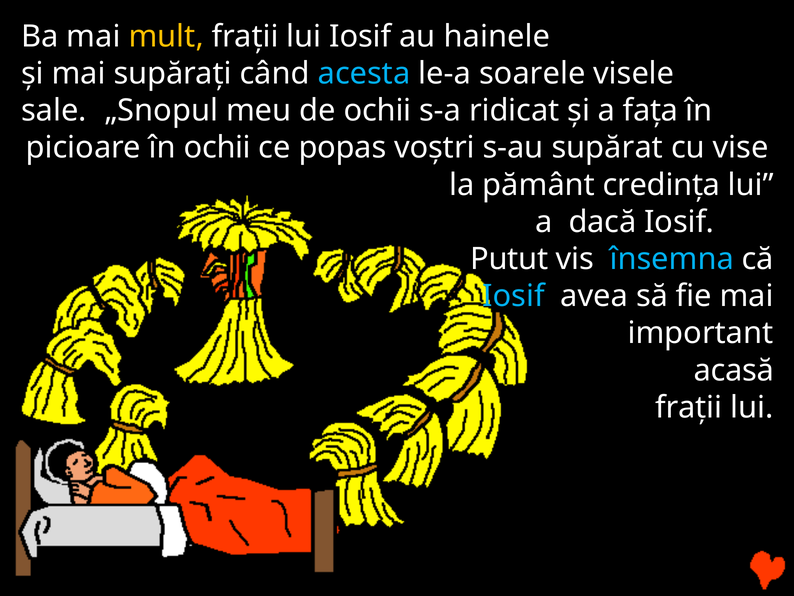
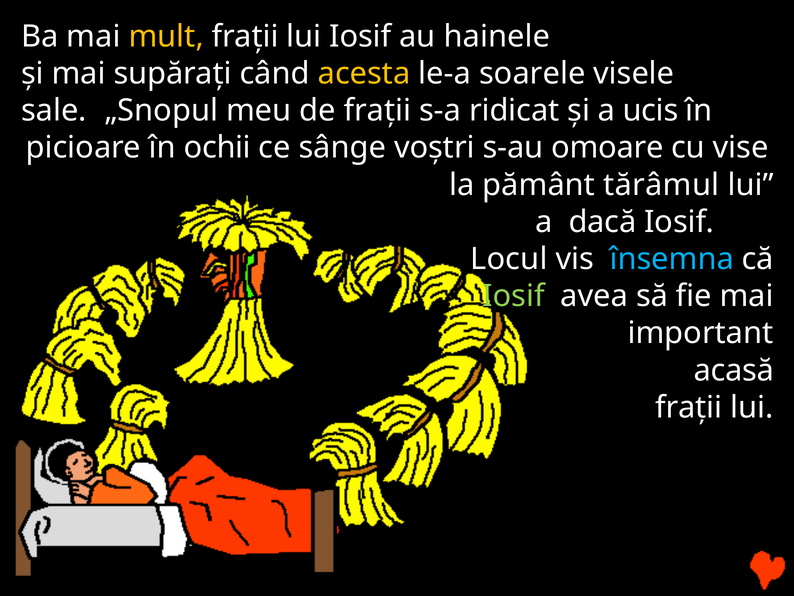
acesta colour: light blue -> yellow (364, 73)
de ochii: ochii -> fraţii (377, 111)
faţa: faţa -> ucis (651, 111)
popas: popas -> sânge (342, 148)
supărat: supărat -> omoare (607, 148)
credinţa: credinţa -> tărâmul (661, 185)
Putut: Putut -> Locul (509, 259)
Iosif colour: light blue -> light green (514, 296)
